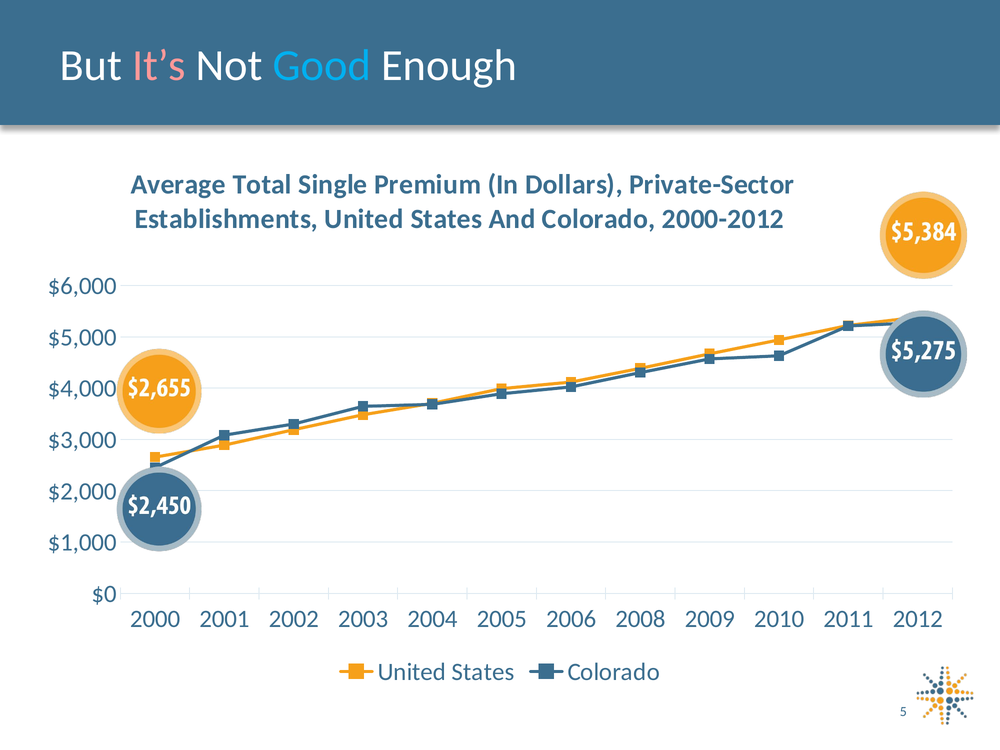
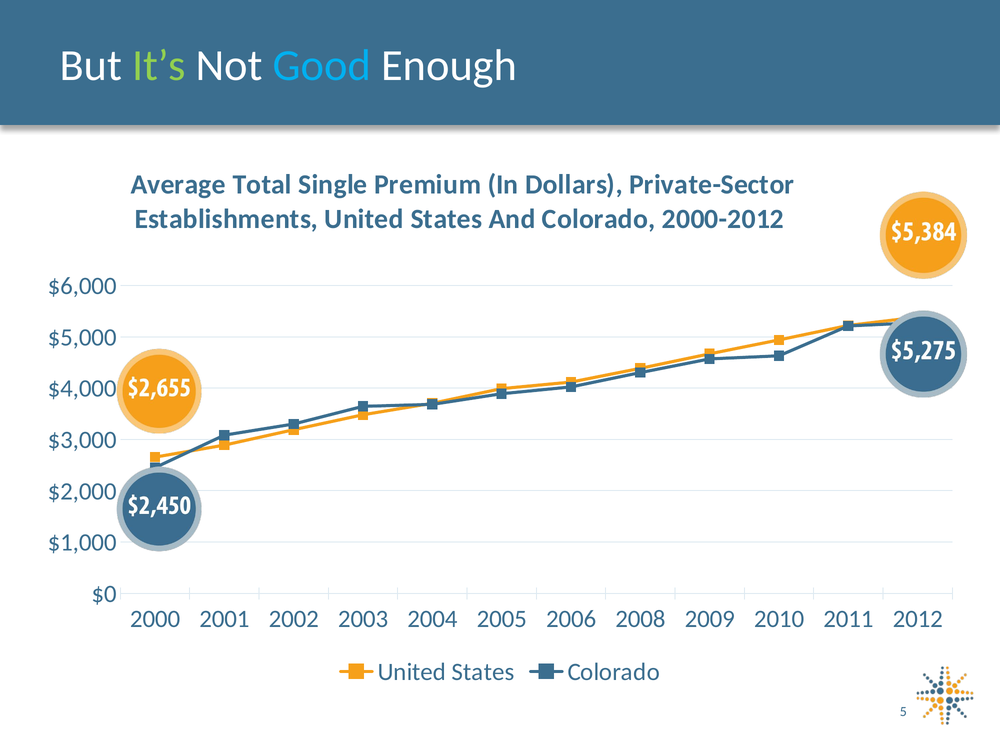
It’s colour: pink -> light green (159, 66)
